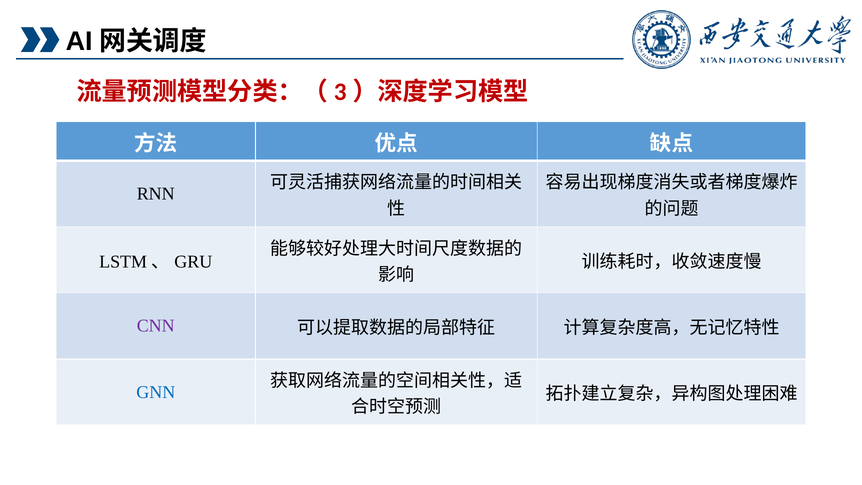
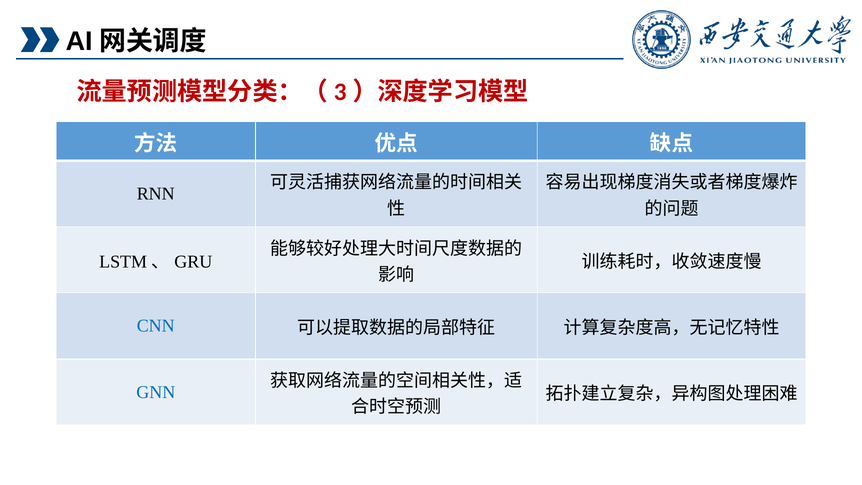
CNN colour: purple -> blue (156, 326)
